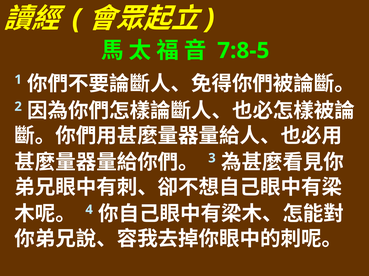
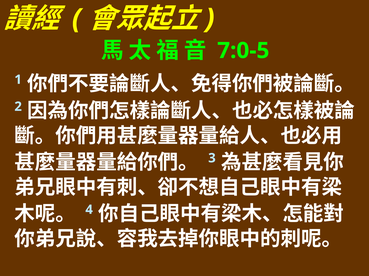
7:8-5: 7:8-5 -> 7:0-5 (243, 51)
